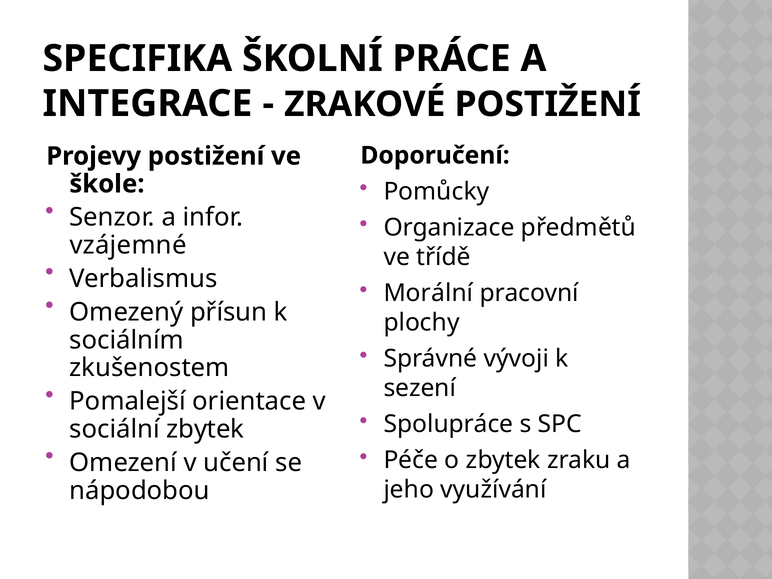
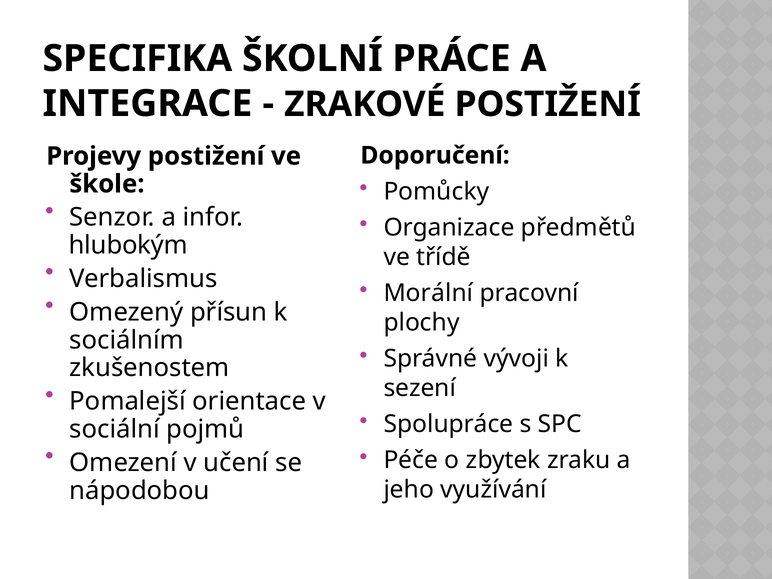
vzájemné: vzájemné -> hlubokým (128, 245)
sociální zbytek: zbytek -> pojmů (205, 429)
